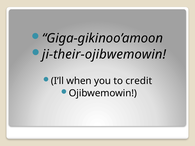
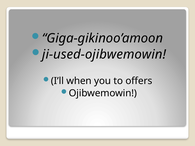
ji-their-ojibwemowin: ji-their-ojibwemowin -> ji-used-ojibwemowin (104, 55)
credit: credit -> offers (139, 81)
